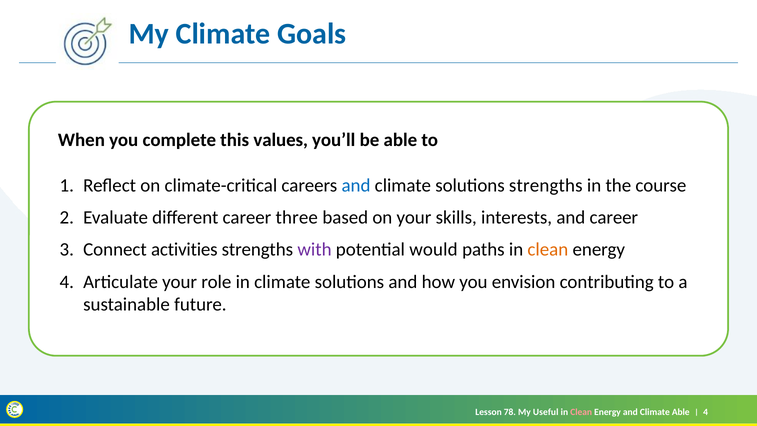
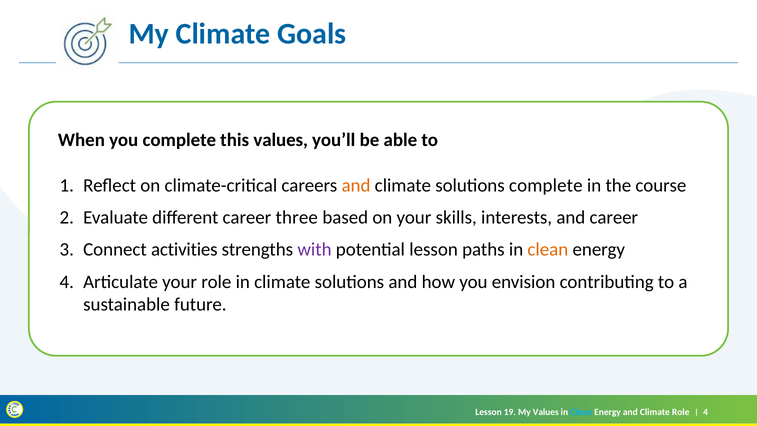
and colour: blue -> orange (356, 185)
solutions strengths: strengths -> complete (546, 185)
potential would: would -> lesson (434, 250)
78: 78 -> 19 (510, 412)
My Useful: Useful -> Values (546, 412)
Clean colour: pink -> light blue (581, 412)
Climate Able: Able -> Role (681, 412)
